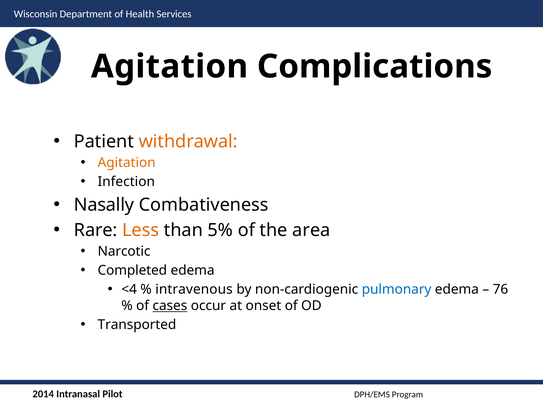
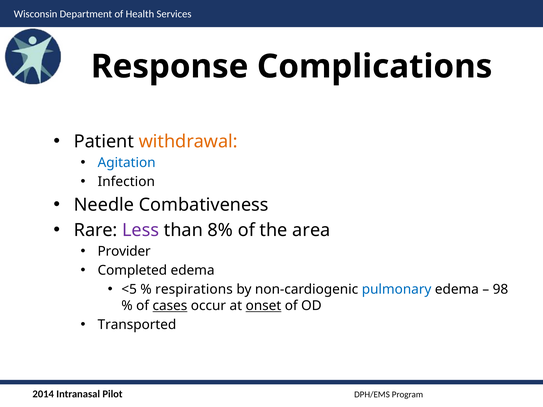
Agitation: Agitation -> Response (170, 67)
Agitation colour: orange -> blue (127, 163)
Nasally: Nasally -> Needle (104, 205)
Less colour: orange -> purple (141, 230)
5%: 5% -> 8% (220, 230)
Narcotic: Narcotic -> Provider (124, 252)
<4: <4 -> <5 (129, 290)
intravenous: intravenous -> respirations (194, 290)
76: 76 -> 98 (500, 290)
onset underline: none -> present (263, 306)
